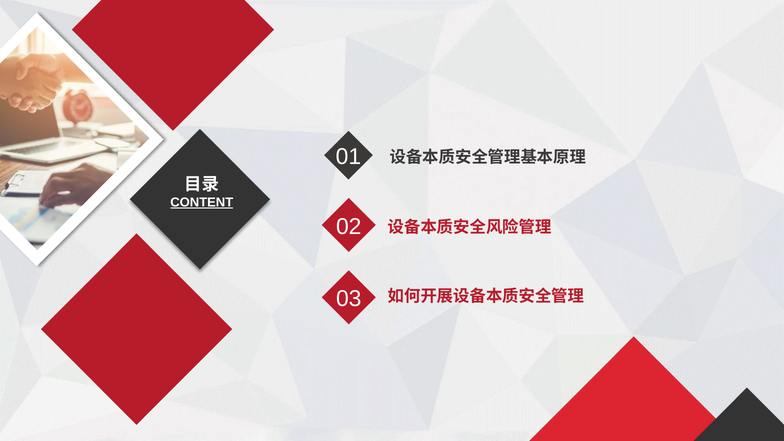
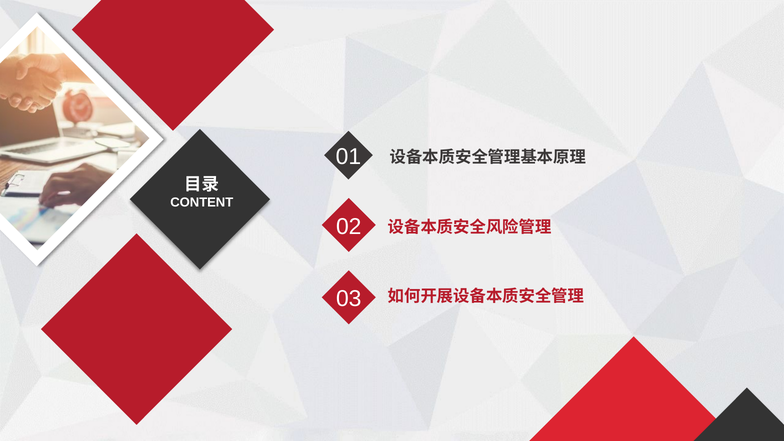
CONTENT underline: present -> none (202, 202)
